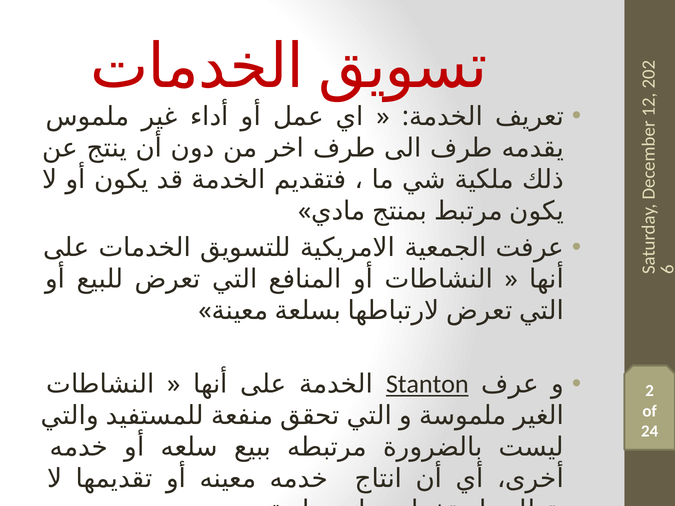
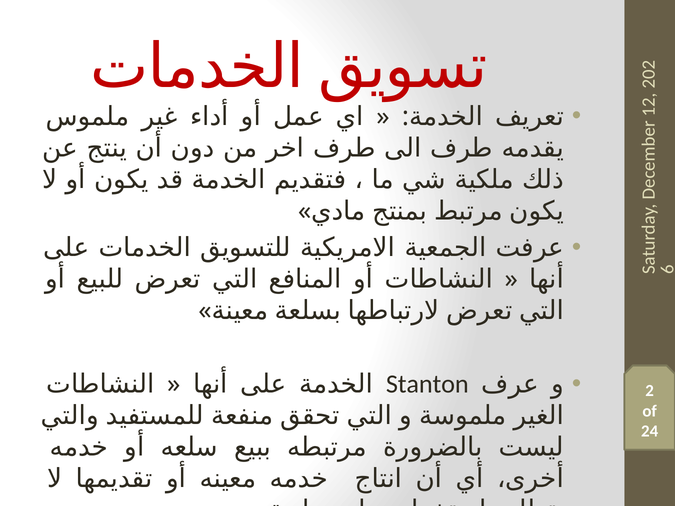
Stanton underline: present -> none (427, 385)
